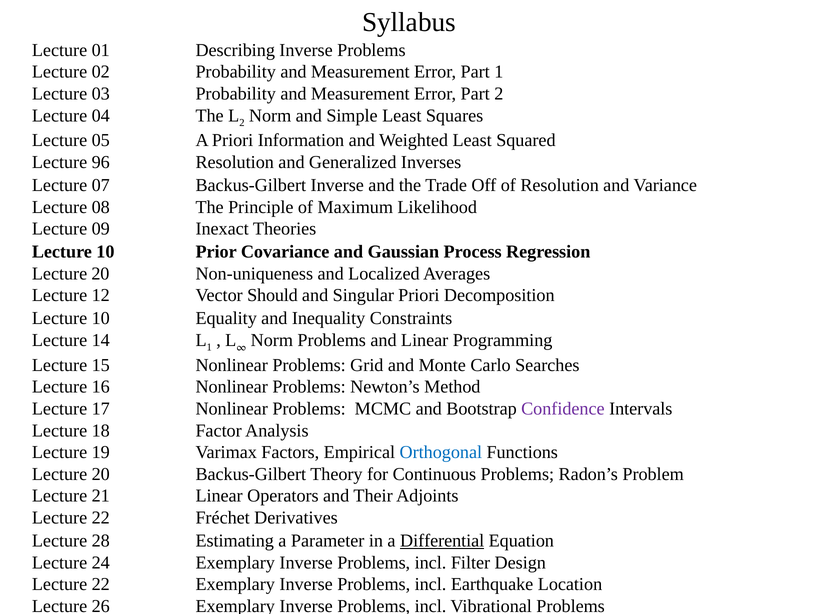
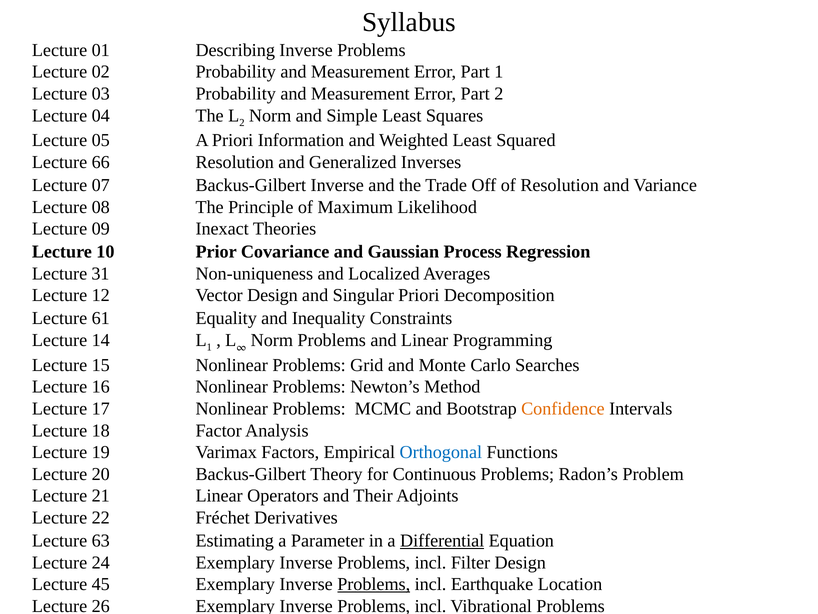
96: 96 -> 66 (101, 162)
20: 20 -> 31 (100, 273)
Vector Should: Should -> Design (272, 295)
10: 10 -> 61 (101, 318)
Confidence colour: purple -> orange (563, 408)
28: 28 -> 63 (101, 540)
22: 22 -> 45 (101, 584)
Problems underline: none -> present (374, 584)
